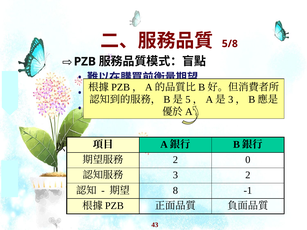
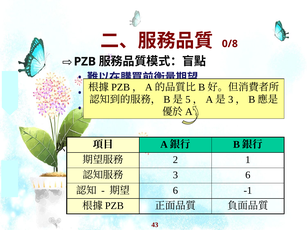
5/8: 5/8 -> 0/8 (230, 44)
0: 0 -> 1 (248, 160)
3 2: 2 -> 6 (248, 175)
8: 8 -> 6 (175, 191)
